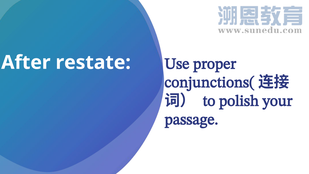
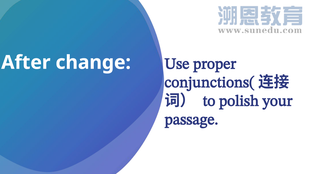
restate: restate -> change (93, 62)
